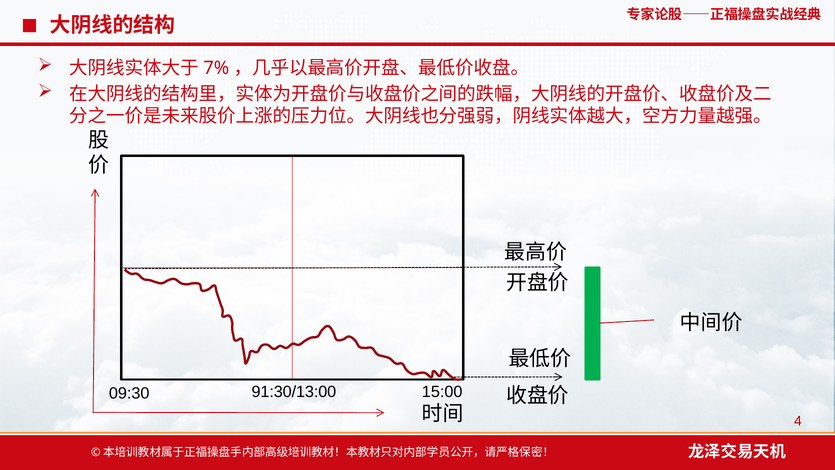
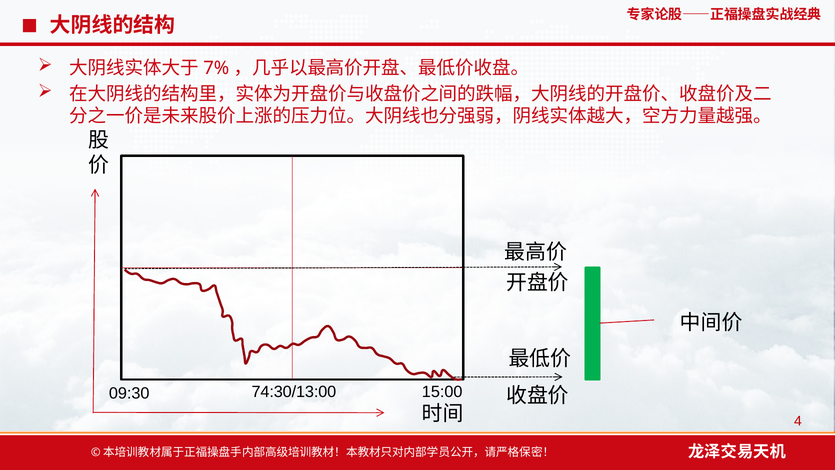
91:30/13:00: 91:30/13:00 -> 74:30/13:00 (294, 392)
